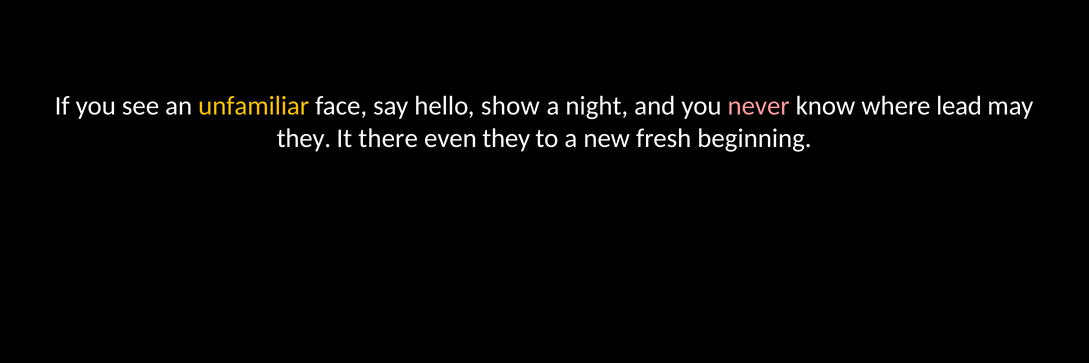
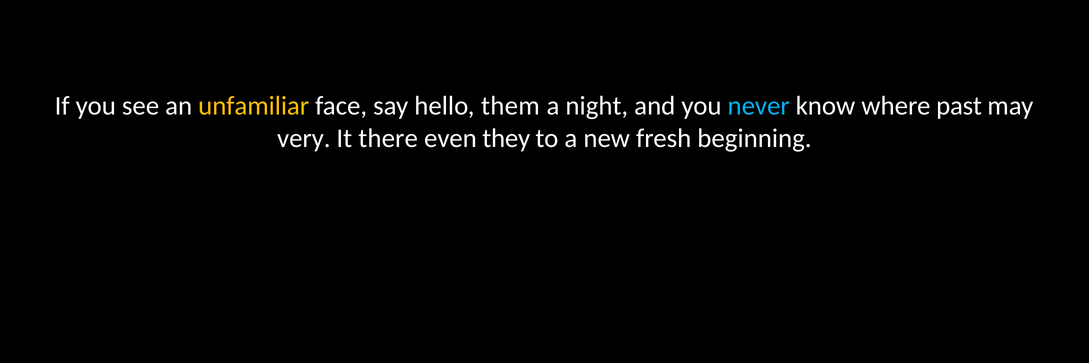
show: show -> them (510, 106)
never colour: pink -> light blue (759, 106)
lead: lead -> past (959, 106)
they: they -> very (304, 138)
